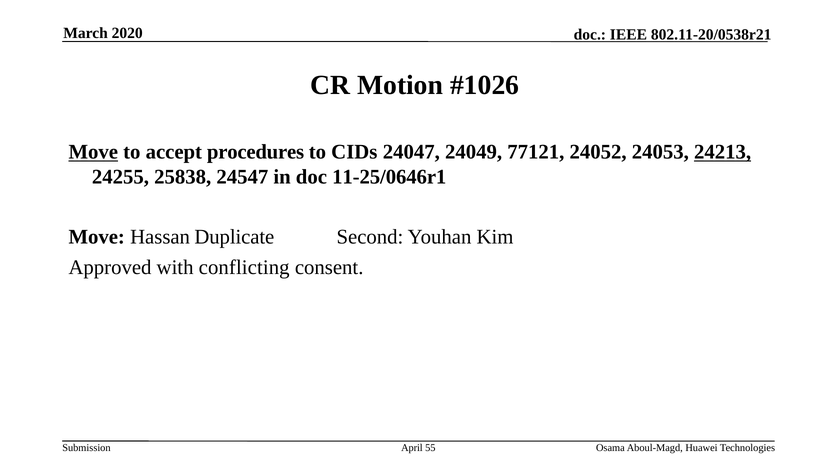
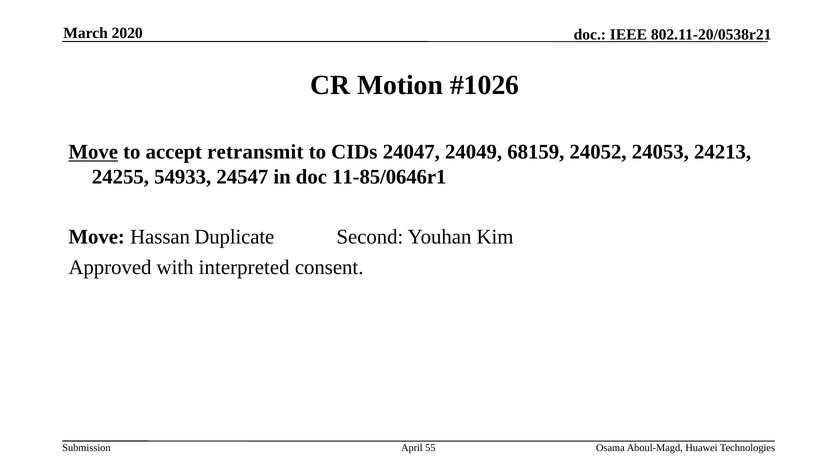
procedures: procedures -> retransmit (255, 152)
77121: 77121 -> 68159 (536, 152)
24213 underline: present -> none (723, 152)
25838: 25838 -> 54933 (183, 177)
11-25/0646r1: 11-25/0646r1 -> 11-85/0646r1 (389, 177)
conflicting: conflicting -> interpreted (244, 267)
